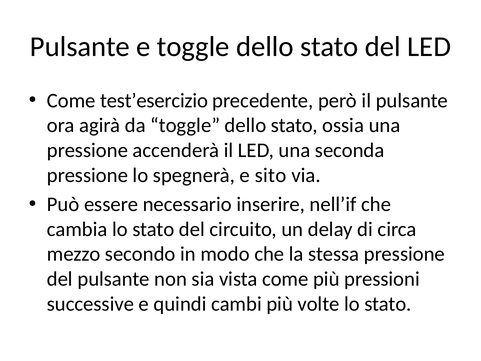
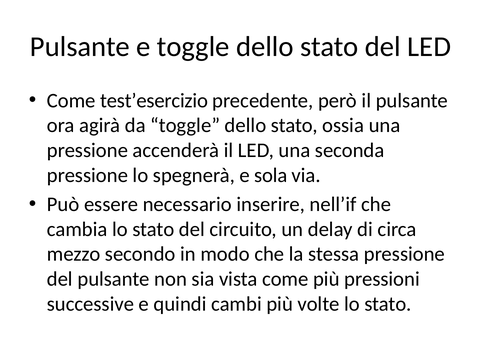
sito: sito -> sola (271, 175)
